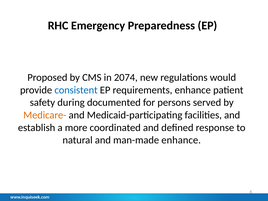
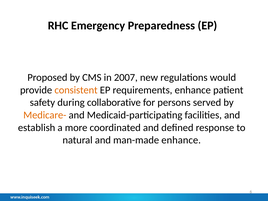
2074: 2074 -> 2007 (126, 78)
consistent colour: blue -> orange (76, 90)
documented: documented -> collaborative (114, 103)
